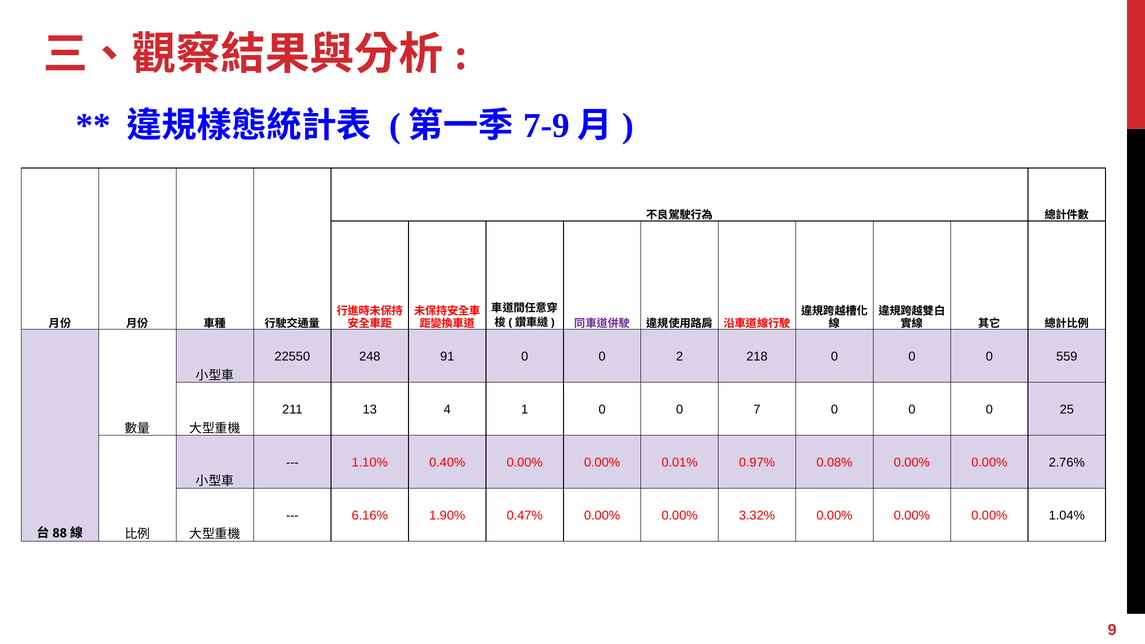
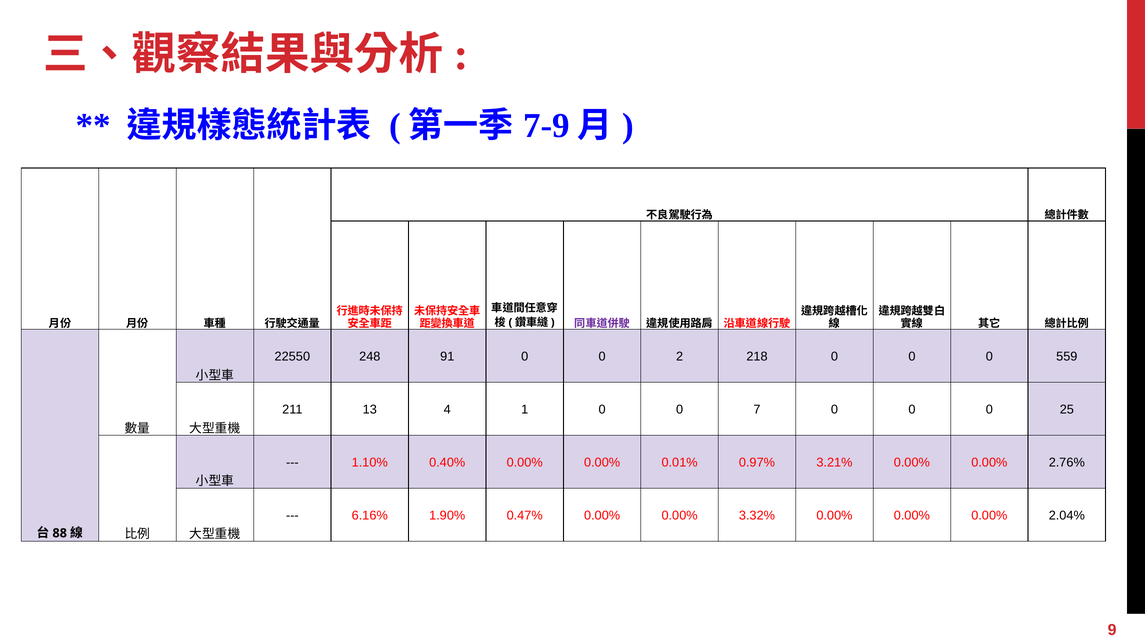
0.08%: 0.08% -> 3.21% (834, 463)
1.04%: 1.04% -> 2.04% (1067, 515)
